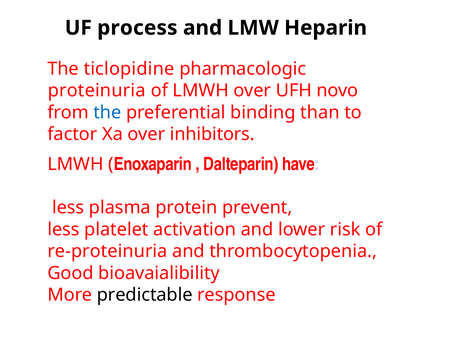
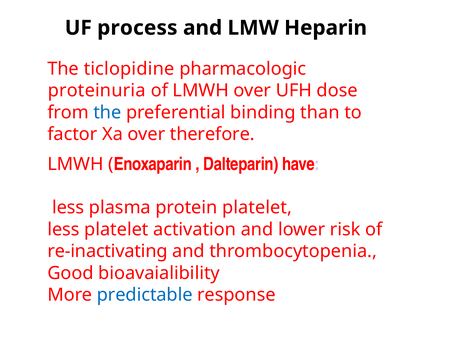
novo: novo -> dose (337, 91)
inhibitors: inhibitors -> therefore (212, 134)
protein prevent: prevent -> platelet (257, 208)
re-proteinuria: re-proteinuria -> re-inactivating (108, 251)
predictable colour: black -> blue (145, 295)
